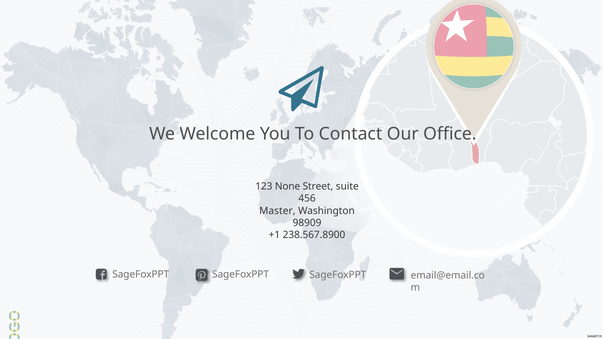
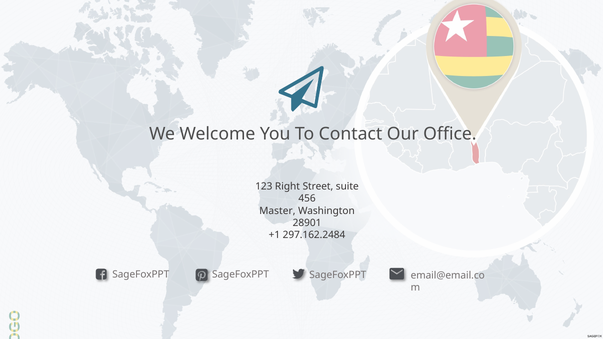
None: None -> Right (287, 187)
98909: 98909 -> 28901 (307, 223)
238.567.8900: 238.567.8900 -> 297.162.2484 (314, 235)
